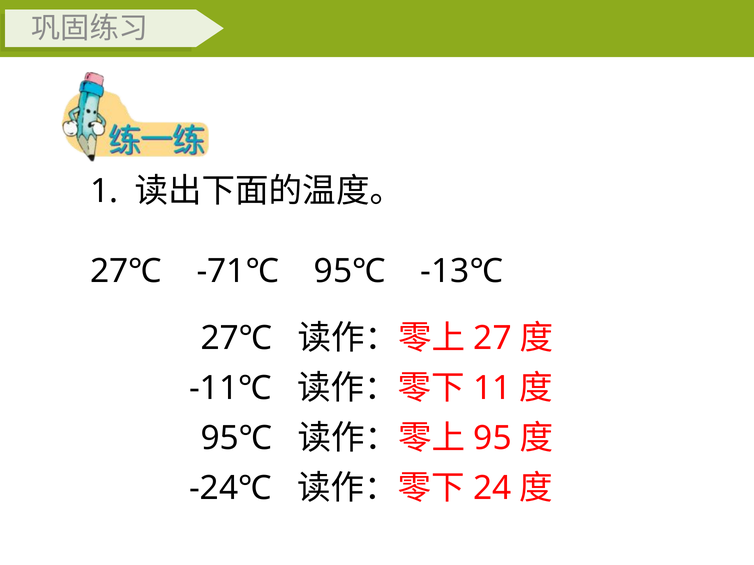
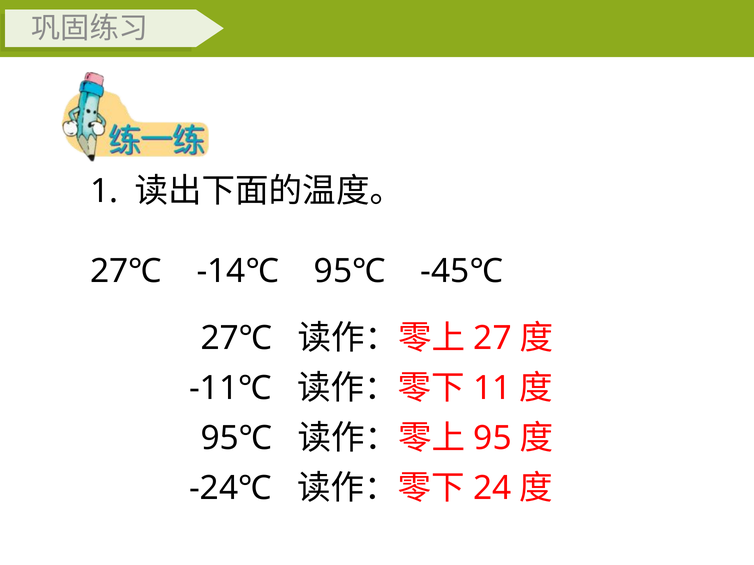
-71℃: -71℃ -> -14℃ (238, 272)
-13℃: -13℃ -> -45℃ (462, 272)
